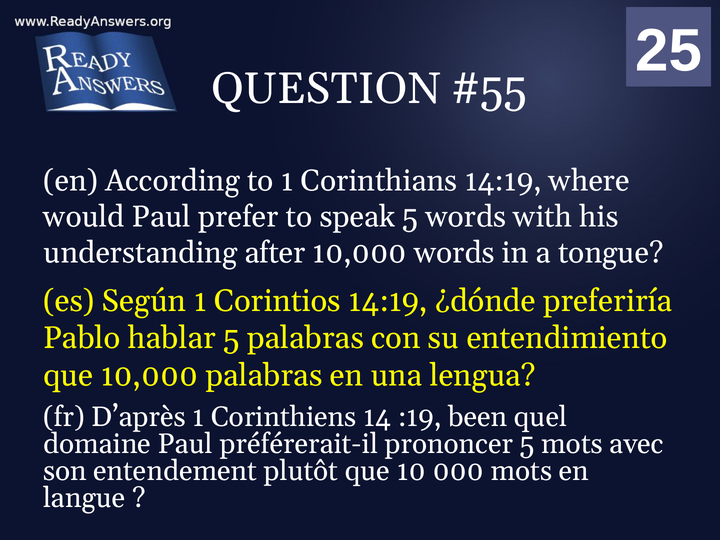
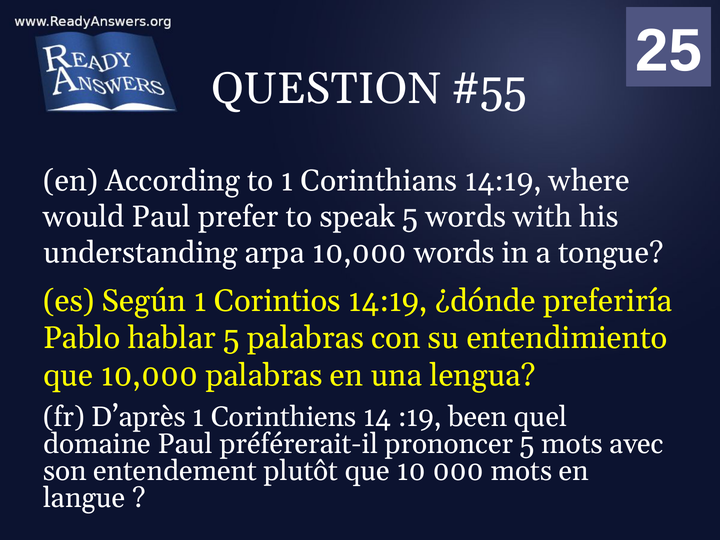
after: after -> arpa (275, 253)
